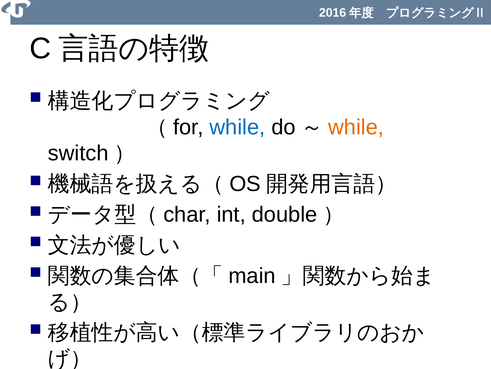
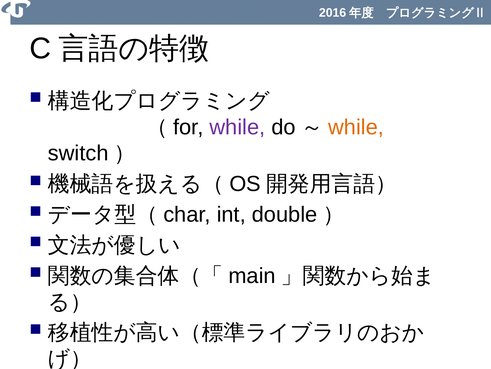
while colour: blue -> purple (237, 127)
